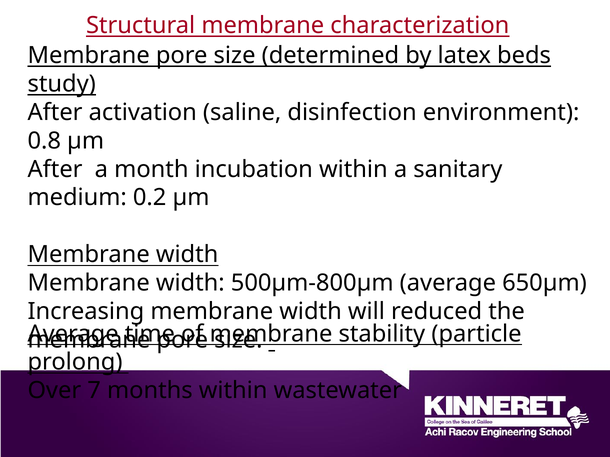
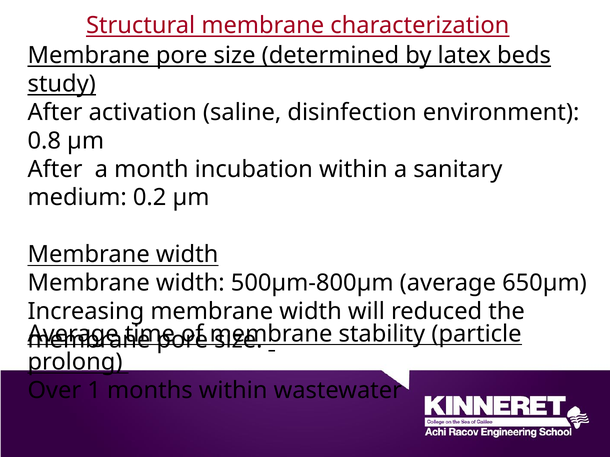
7: 7 -> 1 (94, 391)
